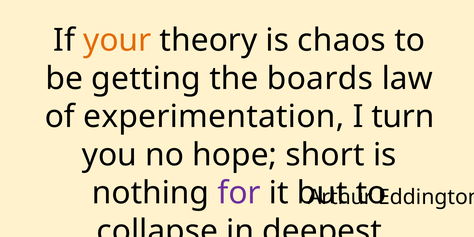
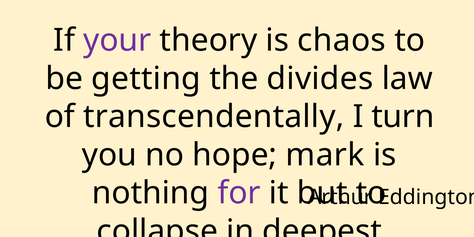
your colour: orange -> purple (117, 40)
boards: boards -> divides (320, 79)
experimentation: experimentation -> transcendentally (214, 117)
short: short -> mark (325, 155)
